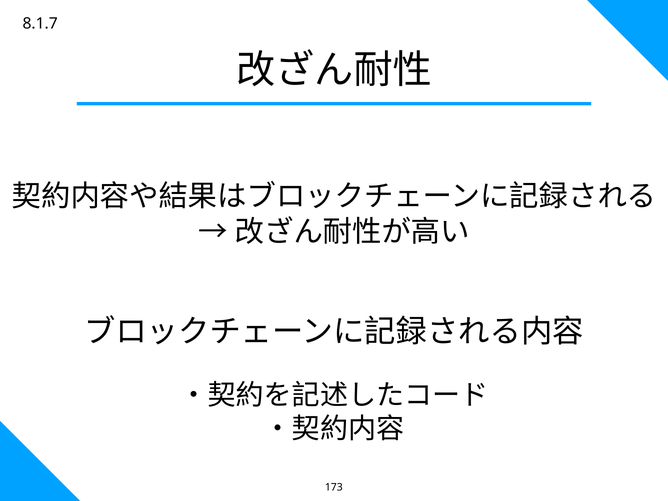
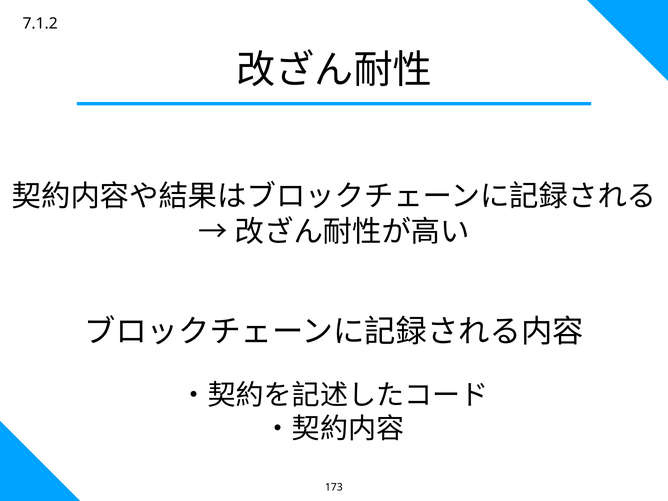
8.1.7: 8.1.7 -> 7.1.2 (40, 24)
